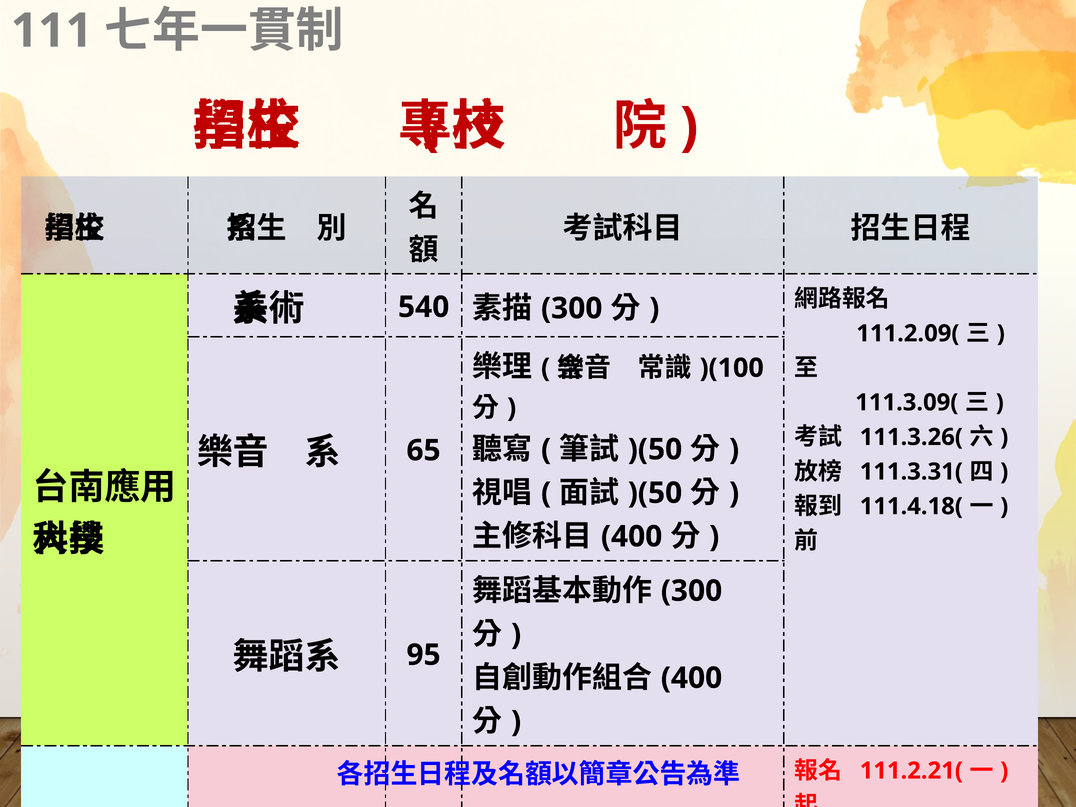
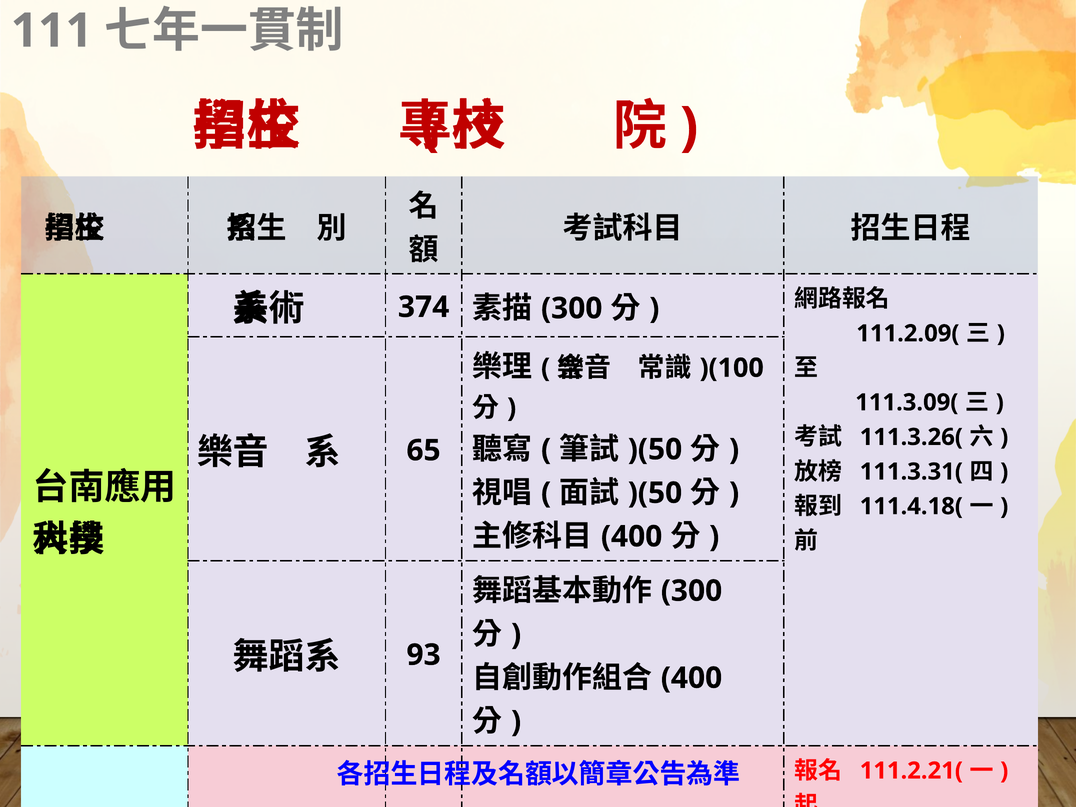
540: 540 -> 374 (424, 307)
95: 95 -> 93 (424, 655)
